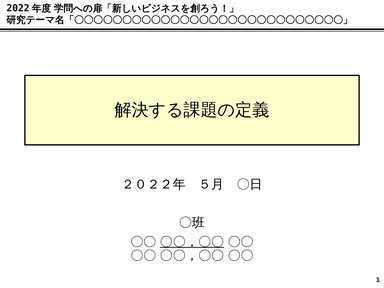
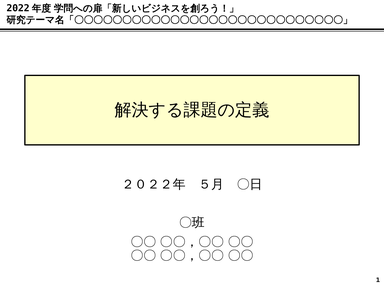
〇〇，〇〇 underline: present -> none (192, 242)
